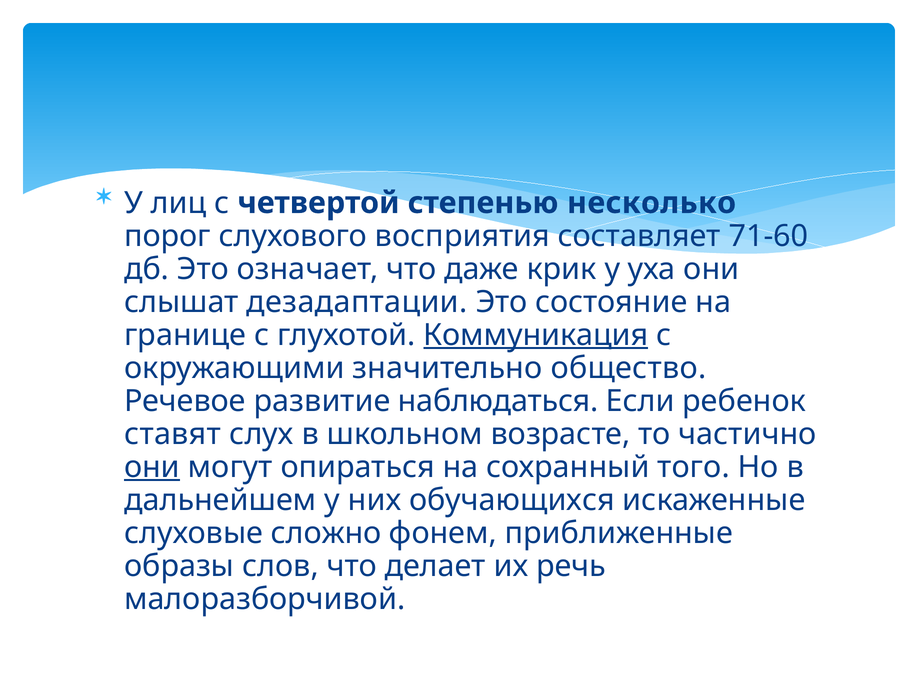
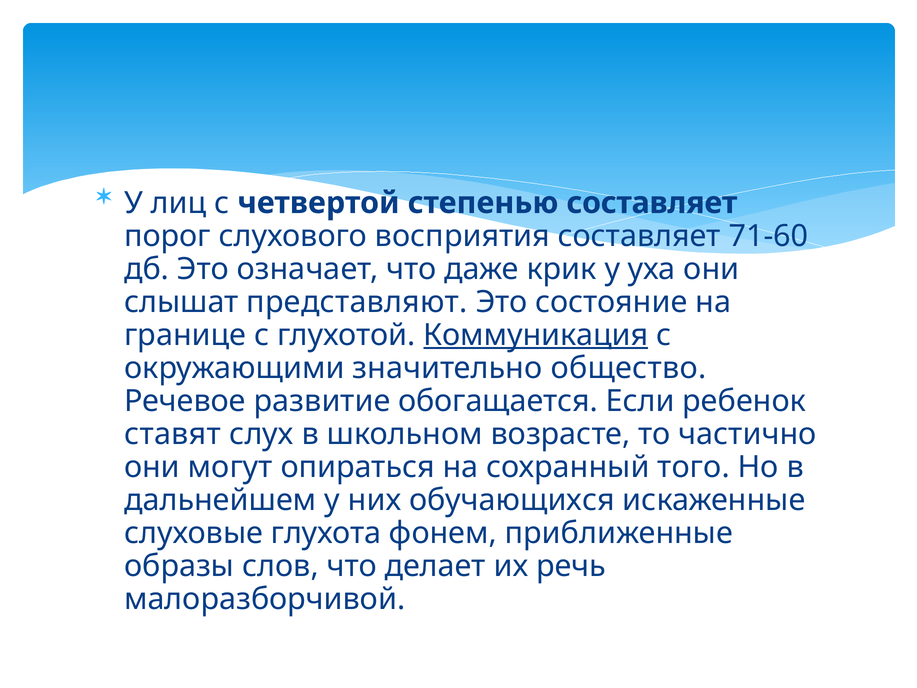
степенью несколько: несколько -> составляет (652, 203)
дезадаптации: дезадаптации -> представляют (357, 302)
наблюдаться: наблюдаться -> обогащается (498, 401)
они underline: present -> none (152, 467)
сложно: сложно -> глухота (326, 533)
